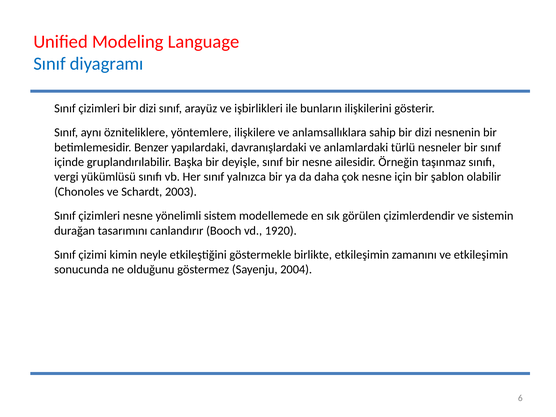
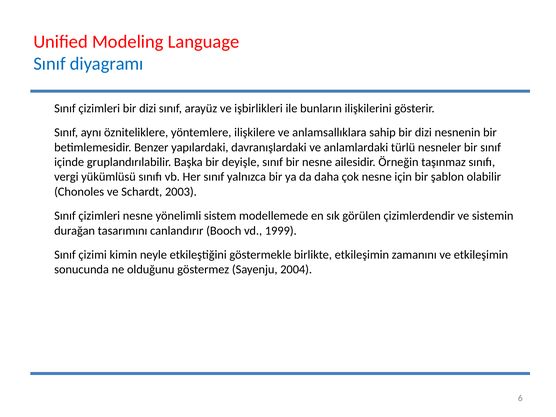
1920: 1920 -> 1999 (281, 231)
